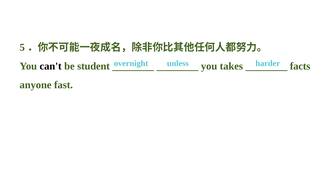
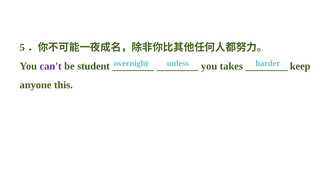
can't colour: black -> purple (51, 66)
facts: facts -> keep (300, 66)
fast: fast -> this (63, 85)
